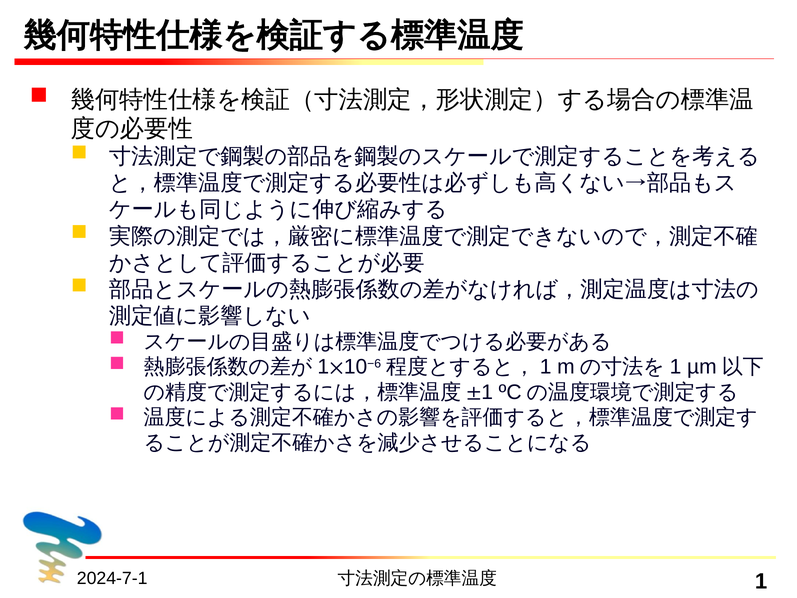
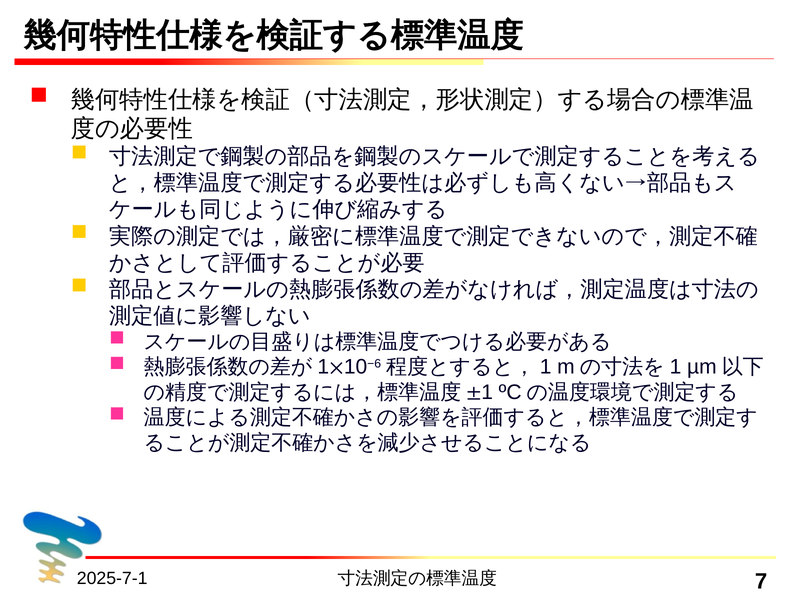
2024-7-1: 2024-7-1 -> 2025-7-1 (112, 578)
1: 1 -> 7 (761, 581)
